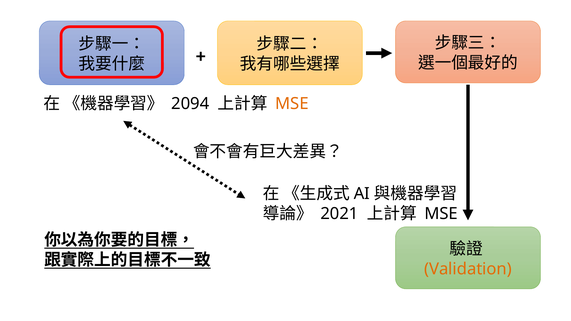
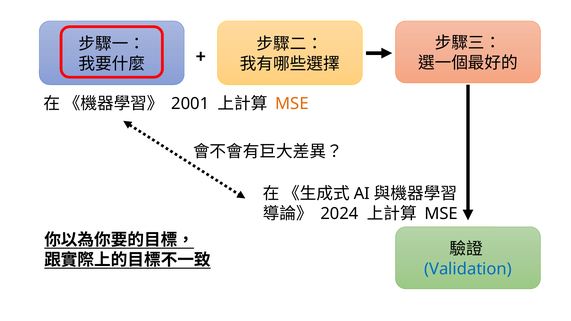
2094: 2094 -> 2001 (190, 104)
2021: 2021 -> 2024 (339, 214)
Validation colour: orange -> blue (468, 269)
